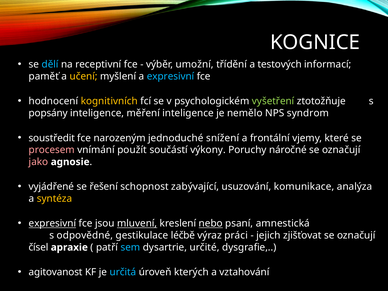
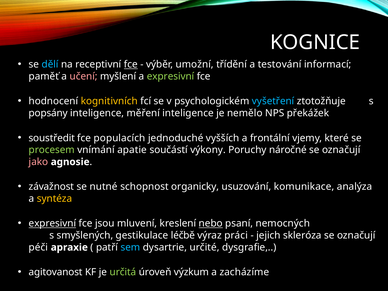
fce underline: none -> present (131, 64)
testových: testových -> testování (280, 64)
učení colour: yellow -> pink (84, 76)
expresivní colour: light blue -> light green (171, 76)
vyšetření colour: light green -> light blue (273, 101)
syndrom: syndrom -> překážek (308, 113)
narozeným: narozeným -> populacích (120, 138)
snížení: snížení -> vyšších (223, 138)
procesem colour: pink -> light green (52, 150)
použít: použít -> apatie (132, 150)
vyjádřené: vyjádřené -> závažnost (51, 187)
řešení: řešení -> nutné (104, 187)
zabývající: zabývající -> organicky (195, 187)
mluvení underline: present -> none (137, 223)
amnestická: amnestická -> nemocných (283, 223)
odpovědné: odpovědné -> smyšlených (85, 235)
zjišťovat: zjišťovat -> skleróza (302, 235)
čísel: čísel -> péči (38, 247)
určitá colour: light blue -> light green (123, 272)
kterých: kterých -> výzkum (191, 272)
vztahování: vztahování -> zacházíme (244, 272)
